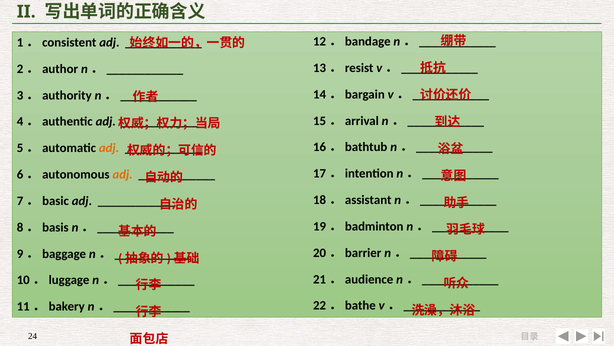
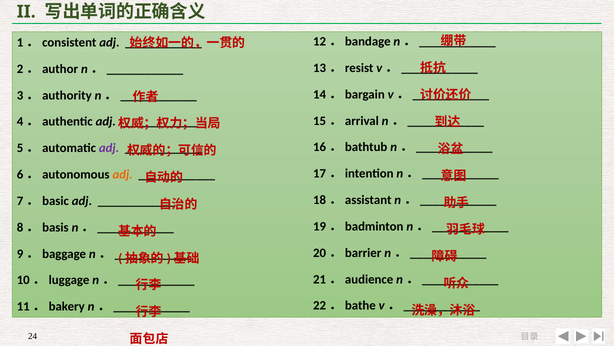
adj colour: orange -> purple (109, 148)
